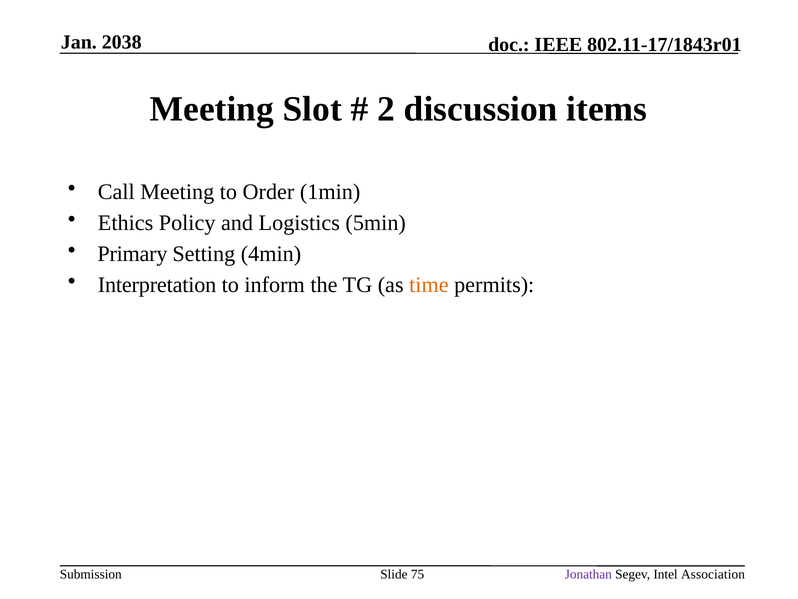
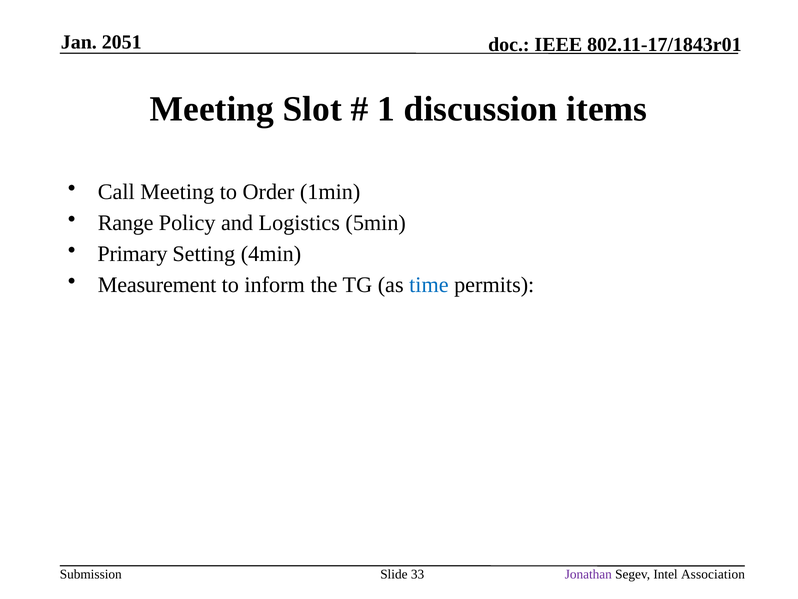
2038: 2038 -> 2051 (122, 42)
2: 2 -> 1 (386, 109)
Ethics: Ethics -> Range (126, 223)
Interpretation: Interpretation -> Measurement (157, 285)
time colour: orange -> blue (429, 285)
75: 75 -> 33 (418, 574)
